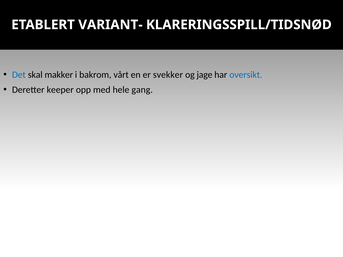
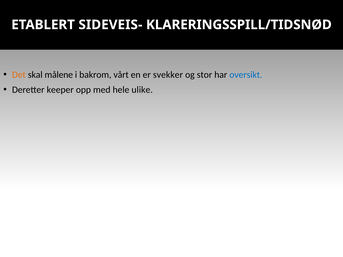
VARIANT-: VARIANT- -> SIDEVEIS- (110, 25)
Det colour: blue -> orange (19, 75)
makker: makker -> målene (59, 75)
jage: jage -> stor (205, 75)
gang: gang -> ulike (142, 90)
